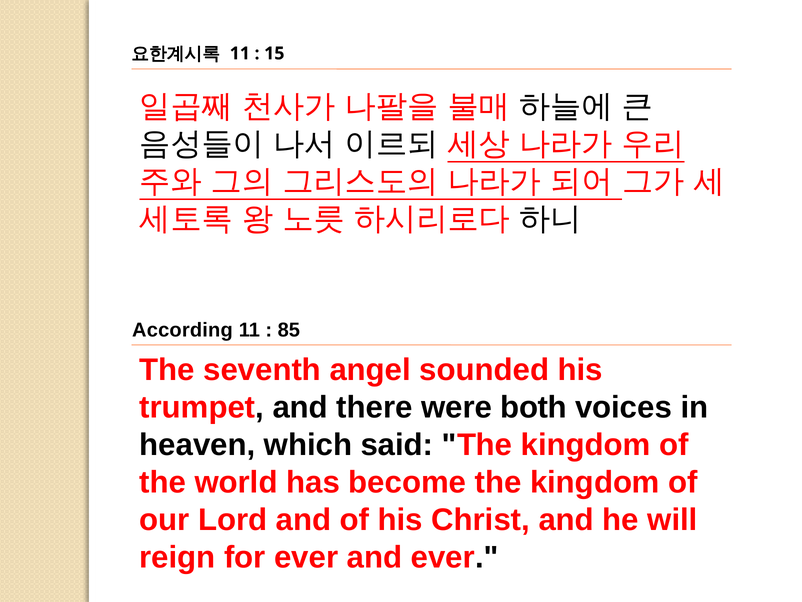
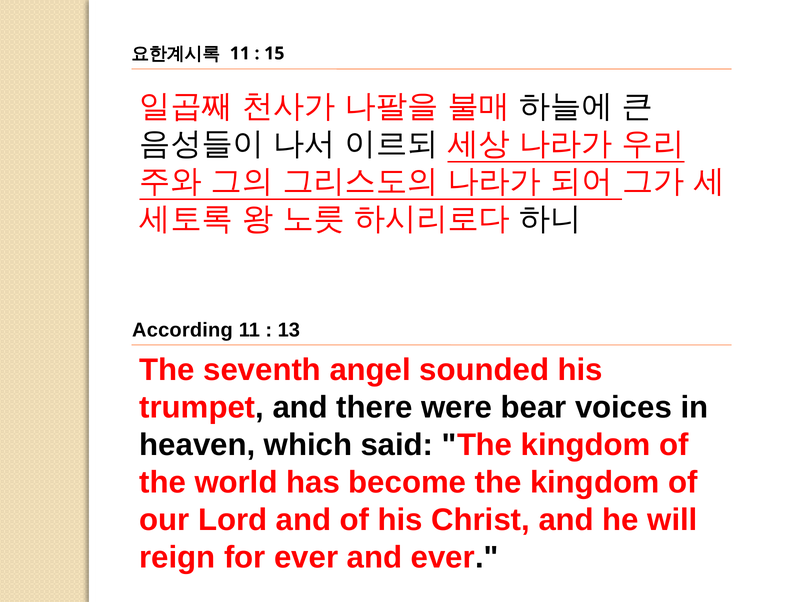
85: 85 -> 13 (289, 330)
both: both -> bear (534, 407)
